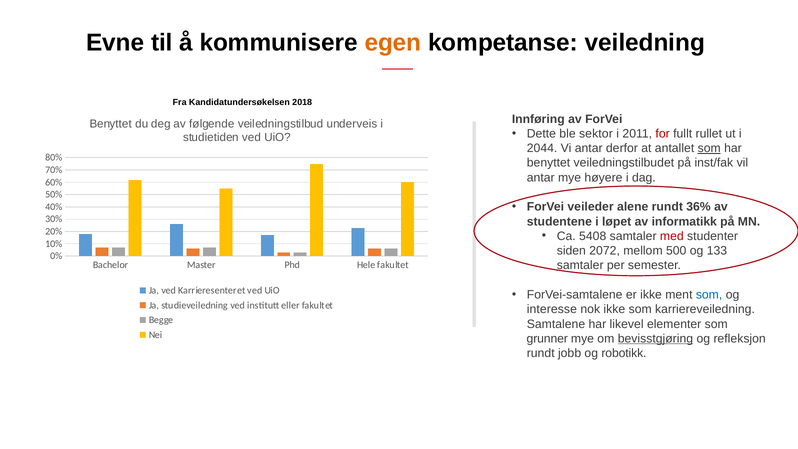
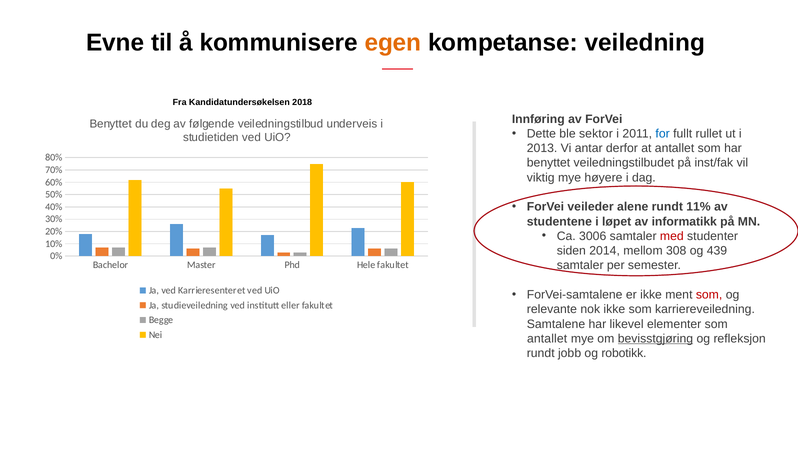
for colour: red -> blue (663, 134)
2044: 2044 -> 2013 (542, 148)
som underline: present -> none (709, 148)
antar: antar -> viktig (541, 178)
36%: 36% -> 11% (698, 207)
5408: 5408 -> 3006 (593, 236)
2072: 2072 -> 2014 (605, 251)
500: 500 -> 308 (676, 251)
133: 133 -> 439 (717, 251)
som colour: blue -> red (709, 295)
interesse: interesse -> relevante (552, 309)
grunner: grunner -> antallet (547, 339)
